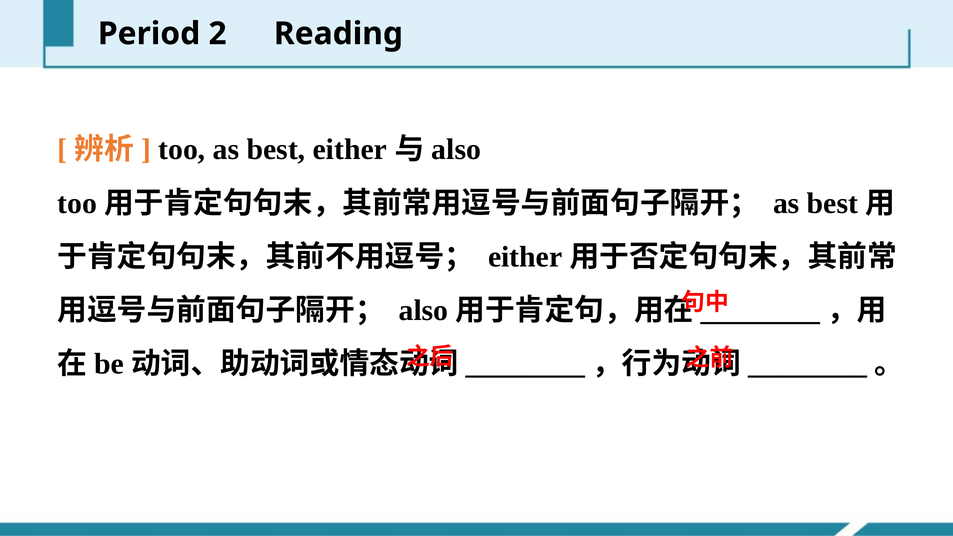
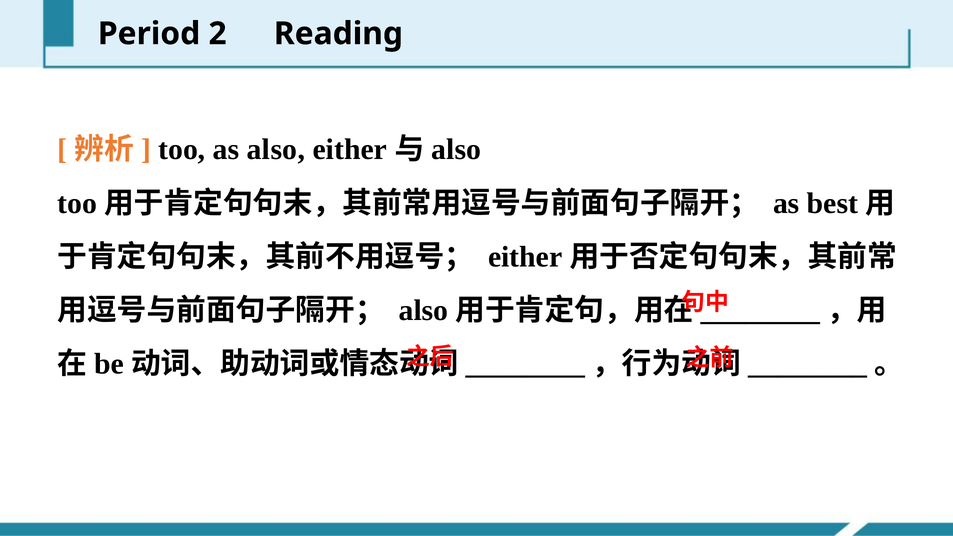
too as best: best -> also (276, 150)
